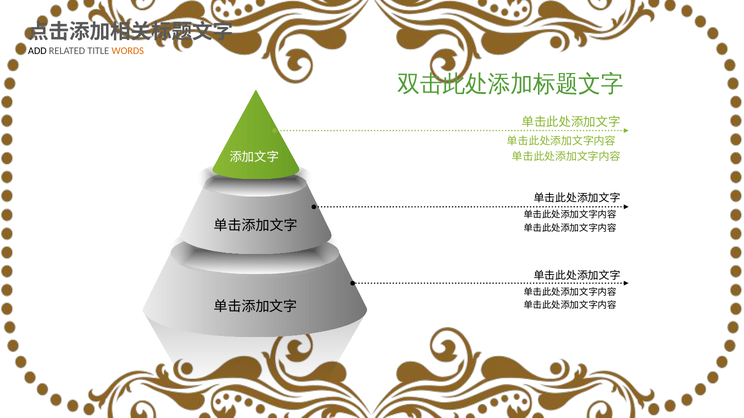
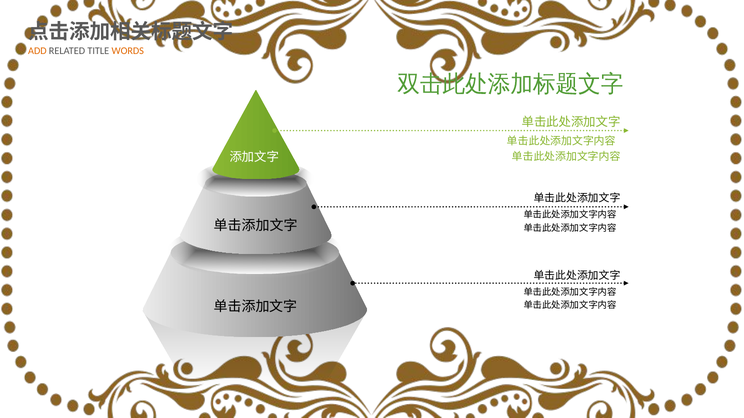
ADD colour: black -> orange (37, 51)
